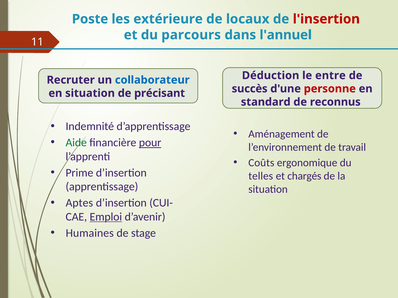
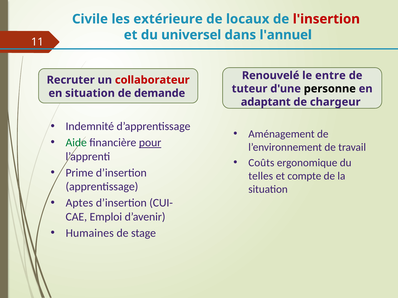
Poste: Poste -> Civile (90, 19)
parcours: parcours -> universel (191, 35)
Déduction: Déduction -> Renouvelé (271, 76)
collaborateur colour: blue -> red (152, 80)
succès: succès -> tuteur (250, 89)
personne colour: red -> black (330, 89)
précisant: précisant -> demande (160, 93)
standard: standard -> adaptant (266, 102)
reconnus: reconnus -> chargeur (335, 102)
chargés: chargés -> compte (304, 176)
Emploi underline: present -> none (106, 217)
